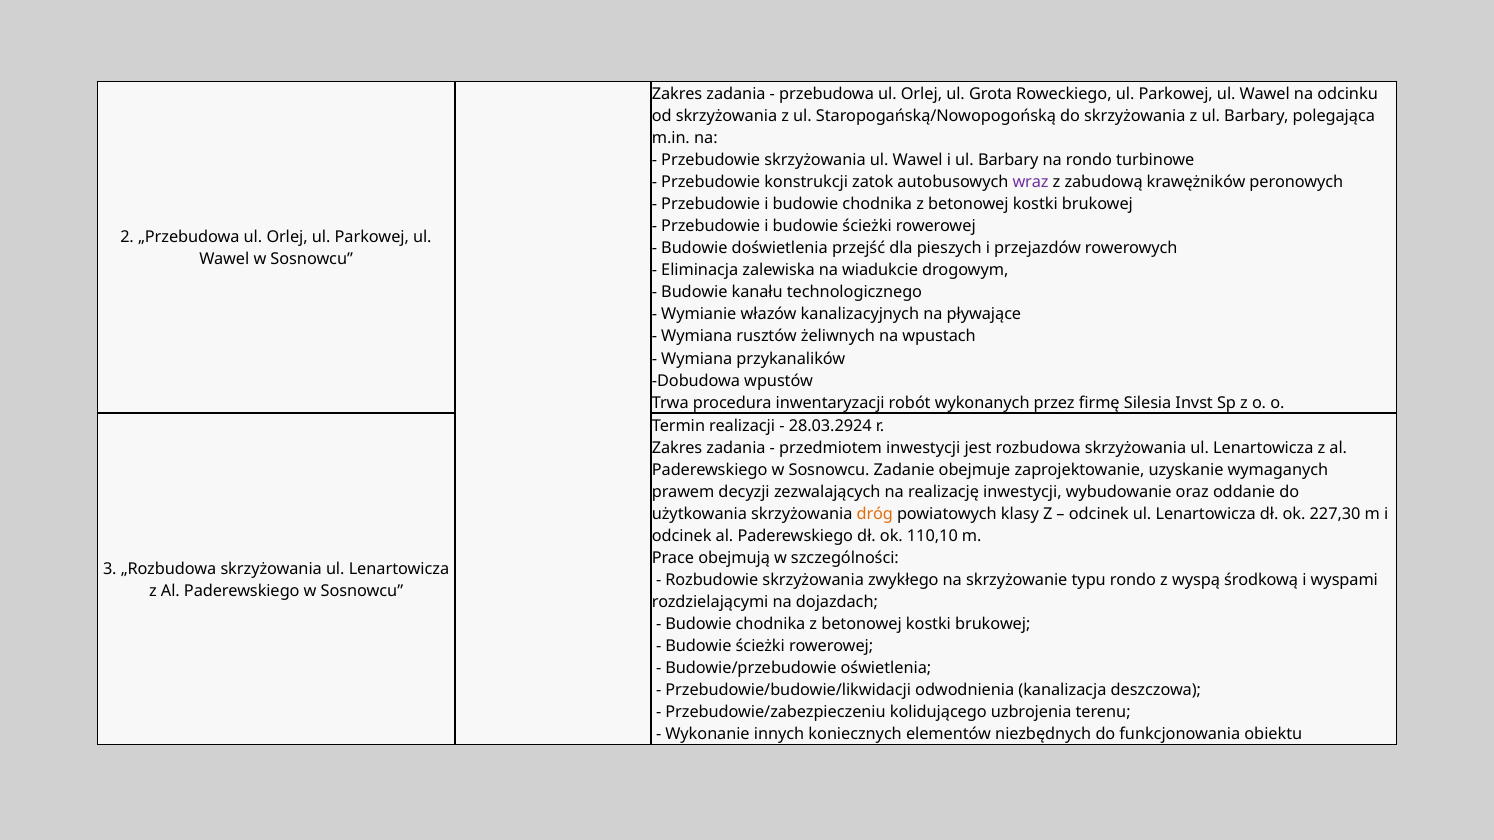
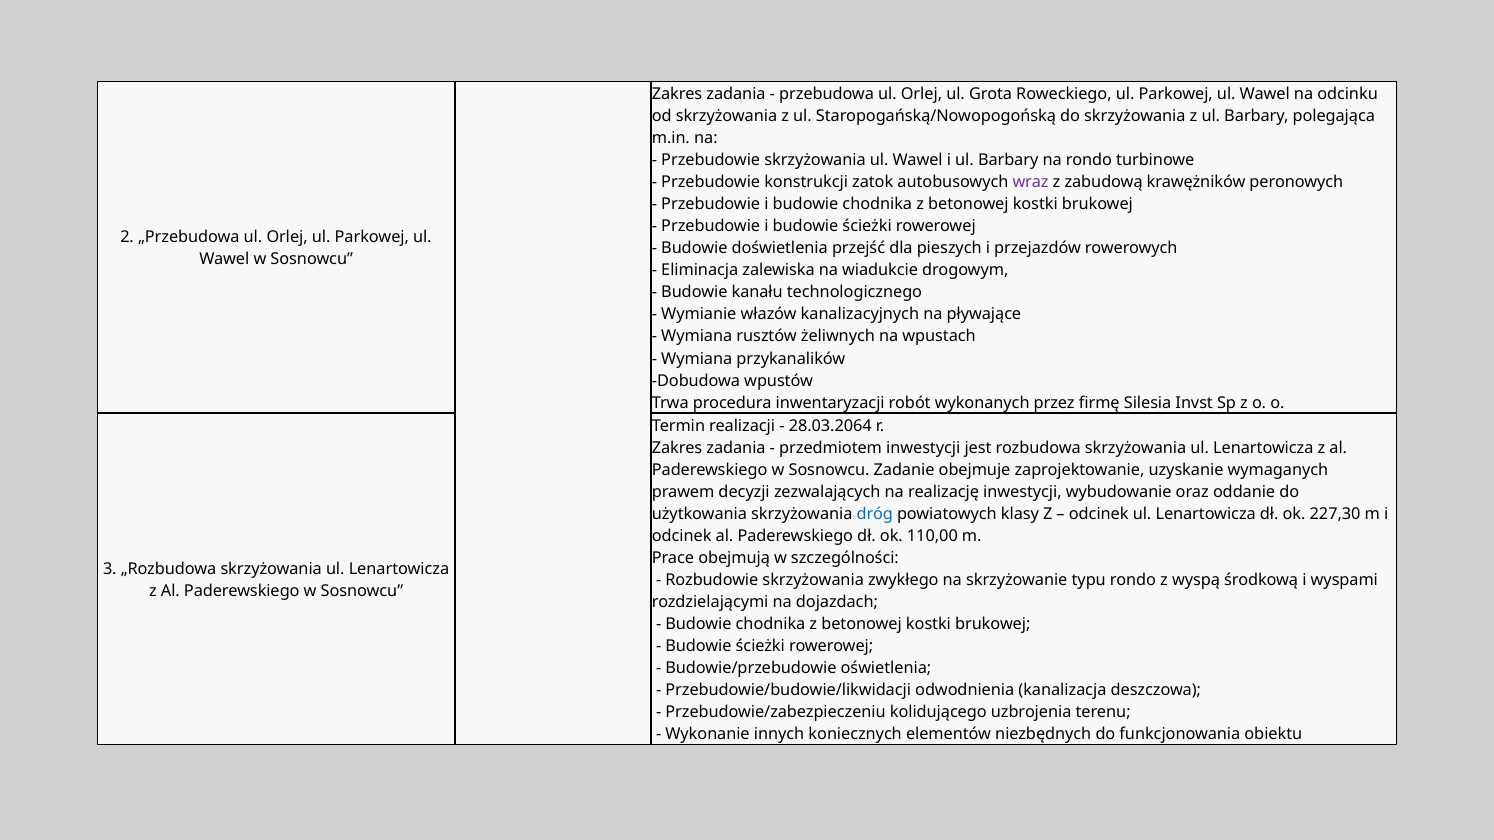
28.03.2924: 28.03.2924 -> 28.03.2064 (830, 426)
dróg colour: orange -> blue (875, 514)
110,10: 110,10 -> 110,00 (932, 536)
